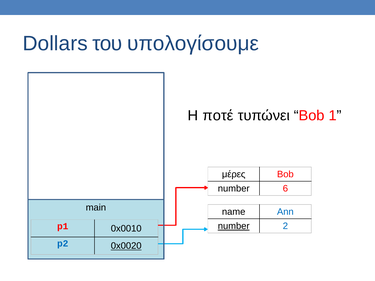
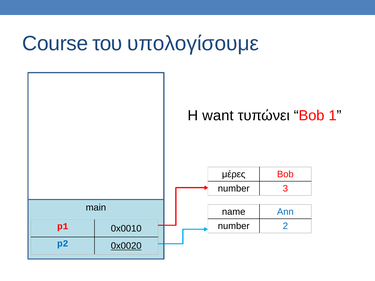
Dollars: Dollars -> Course (55, 44)
ποτέ: ποτέ -> want (218, 116)
6: 6 -> 3 (285, 189)
number underline: present -> none (234, 226)
